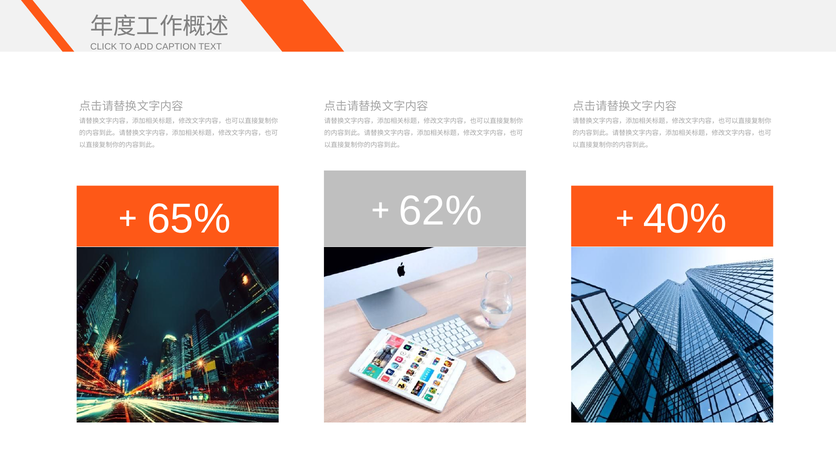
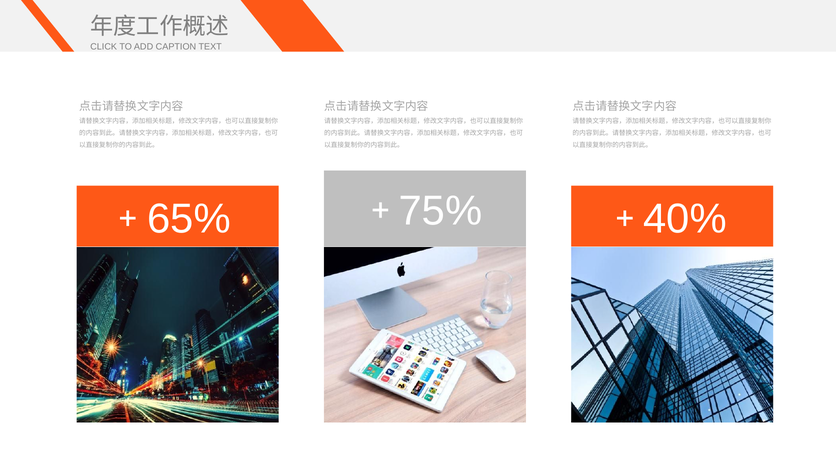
62%: 62% -> 75% (441, 211)
